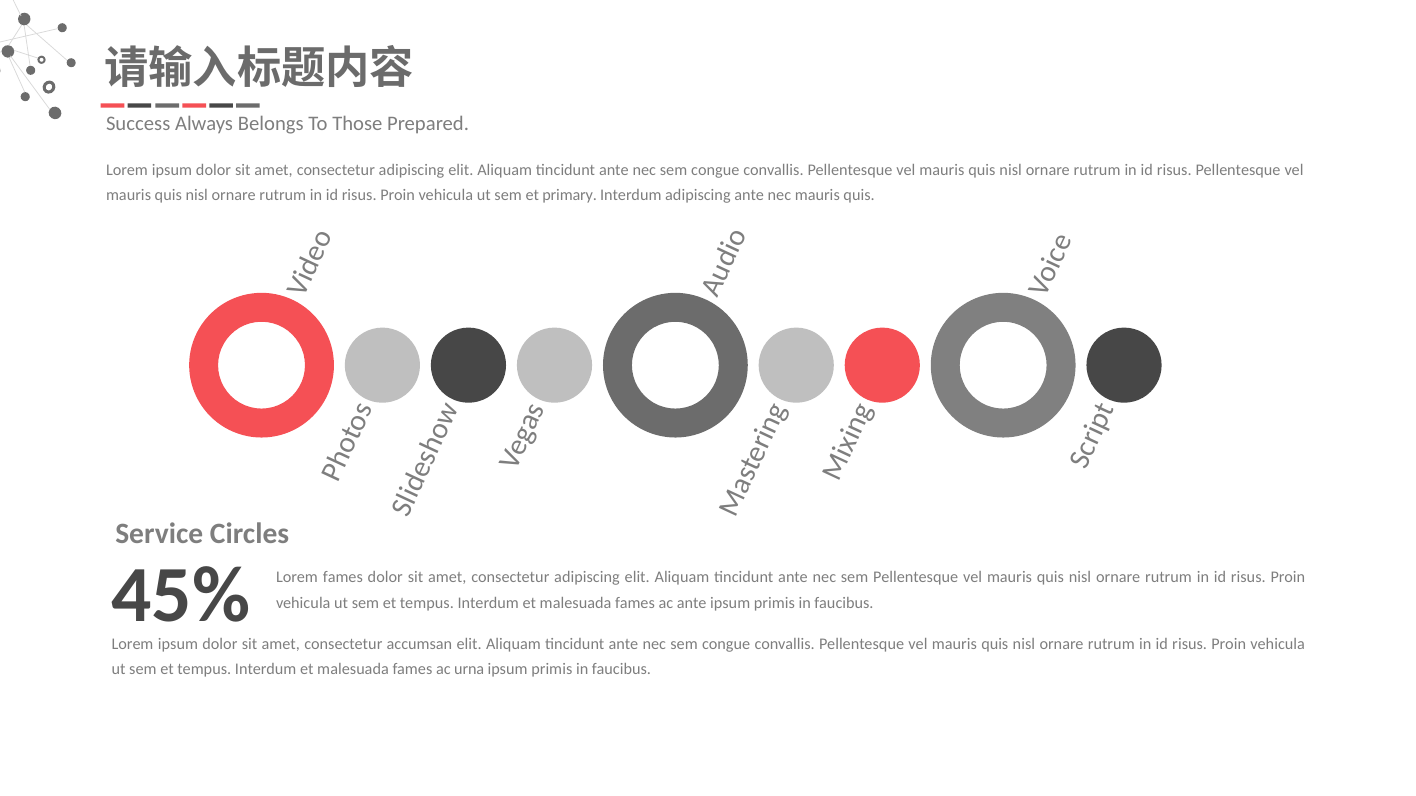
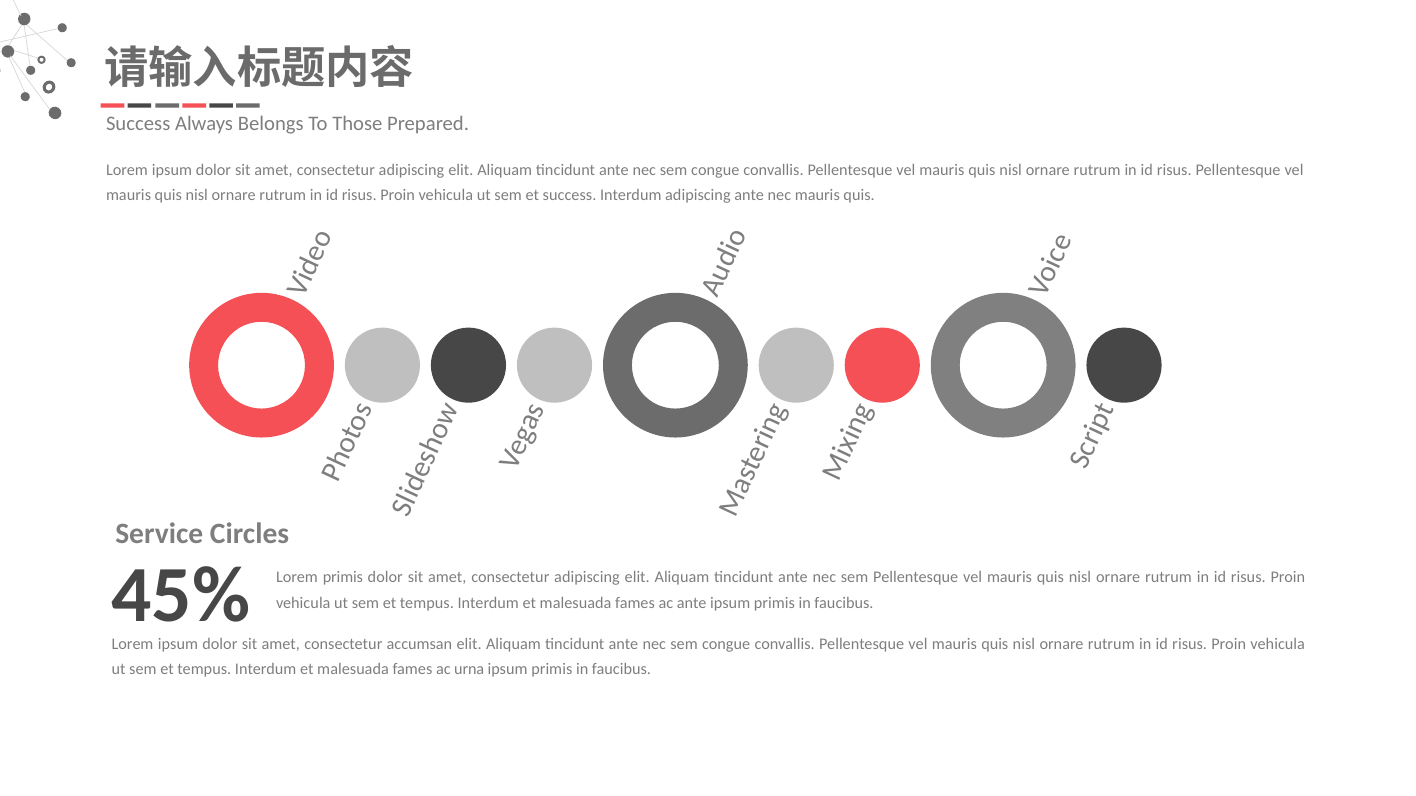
et primary: primary -> success (570, 195)
Lorem fames: fames -> primis (343, 578)
